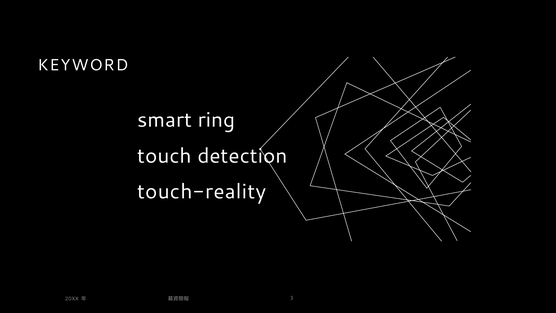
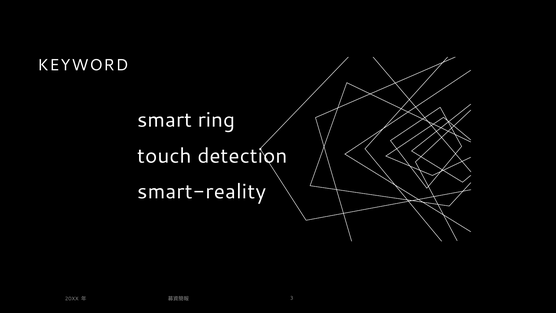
touch-reality: touch-reality -> smart-reality (202, 192)
